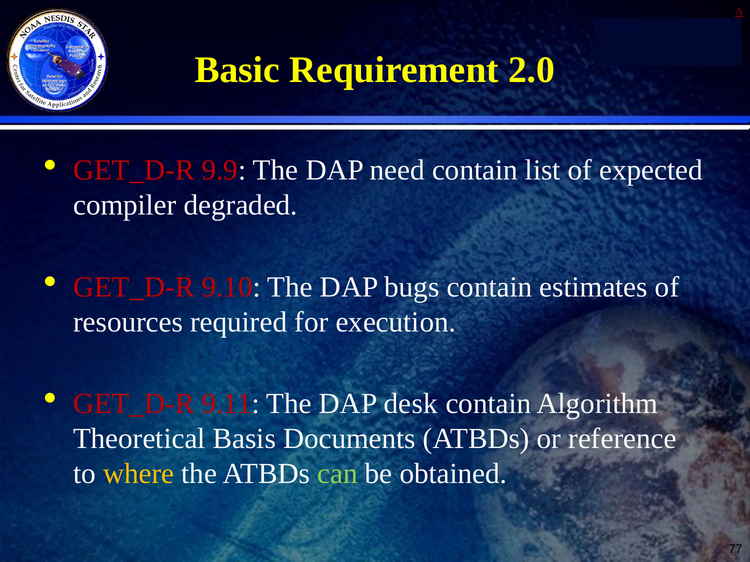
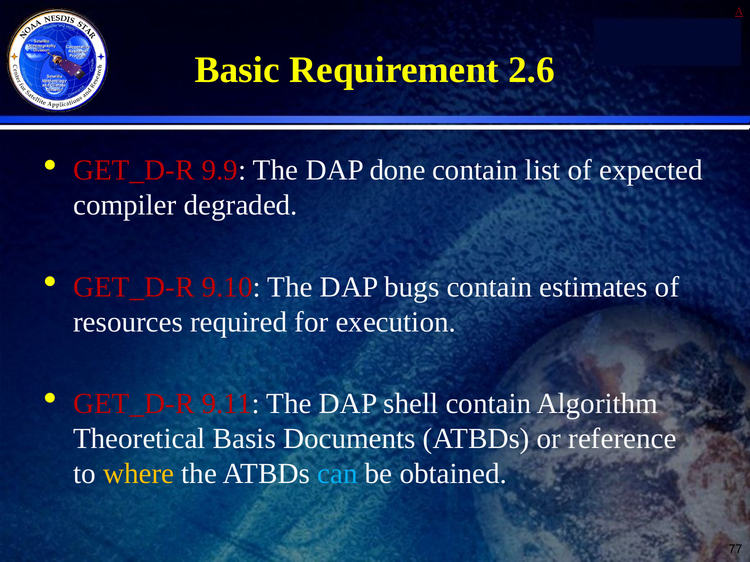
2.0: 2.0 -> 2.6 (532, 70)
need: need -> done (398, 170)
desk: desk -> shell (411, 404)
can colour: light green -> light blue (337, 474)
